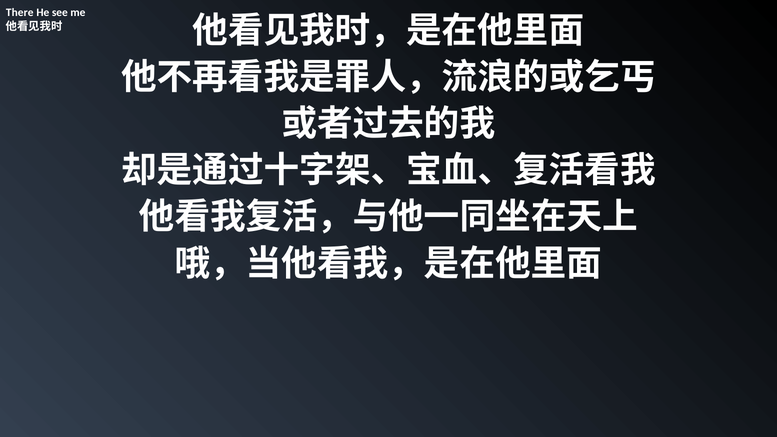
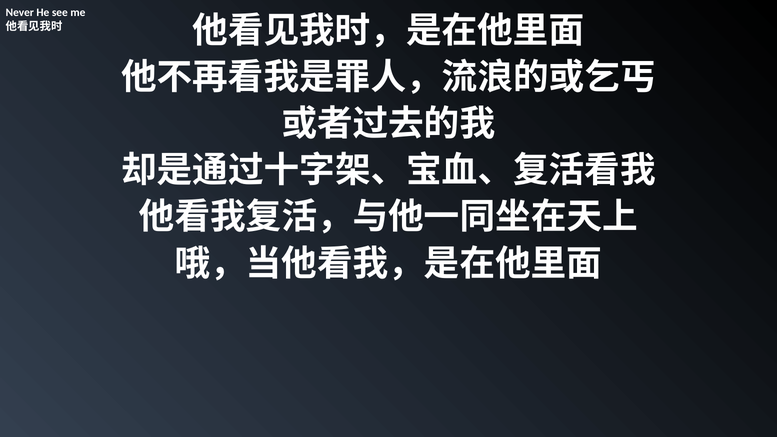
There: There -> Never (20, 13)
